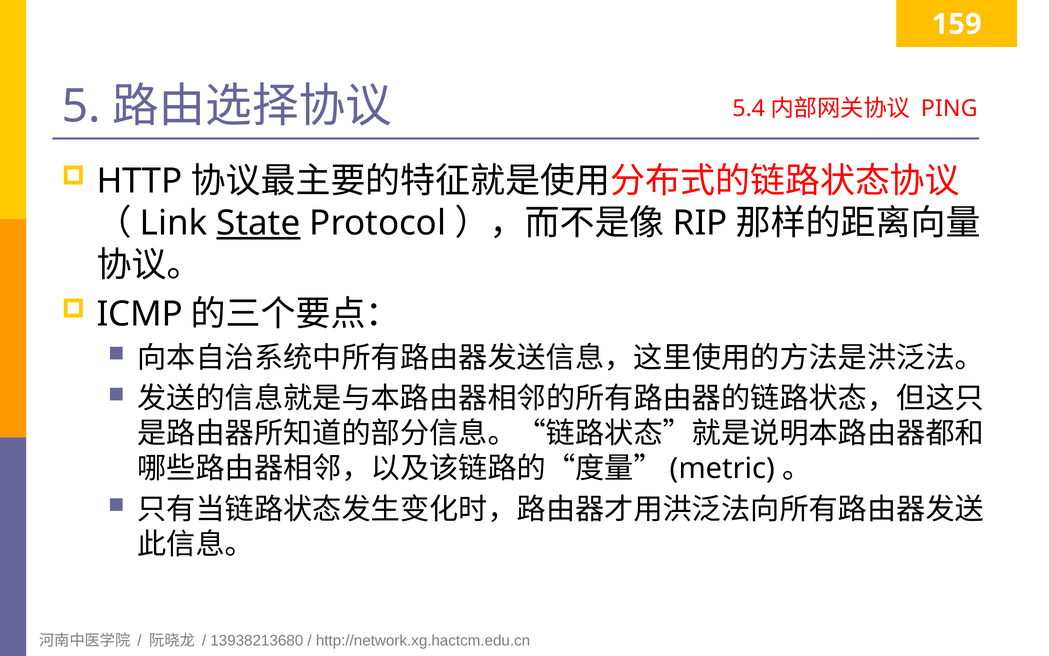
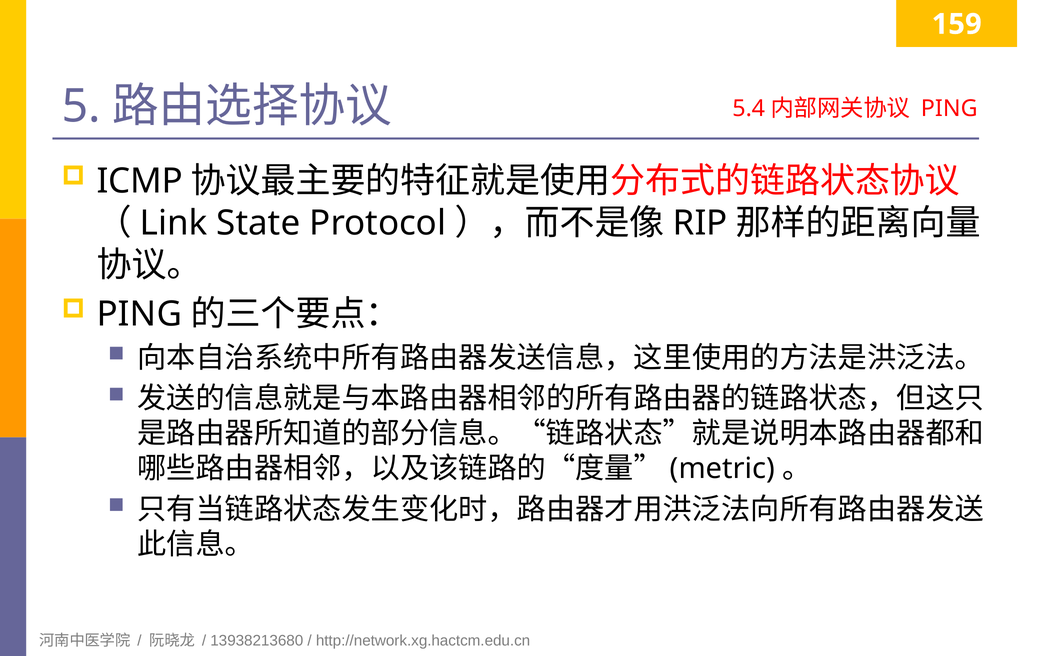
HTTP: HTTP -> ICMP (140, 181)
State underline: present -> none (258, 223)
ICMP: ICMP -> PING (139, 314)
